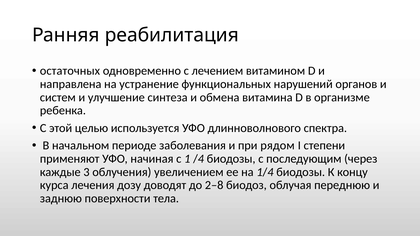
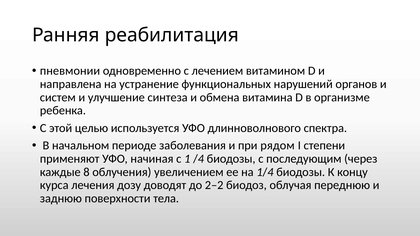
остаточных: остаточных -> пневмонии (70, 71)
3: 3 -> 8 (87, 172)
2–8: 2–8 -> 2–2 (214, 185)
